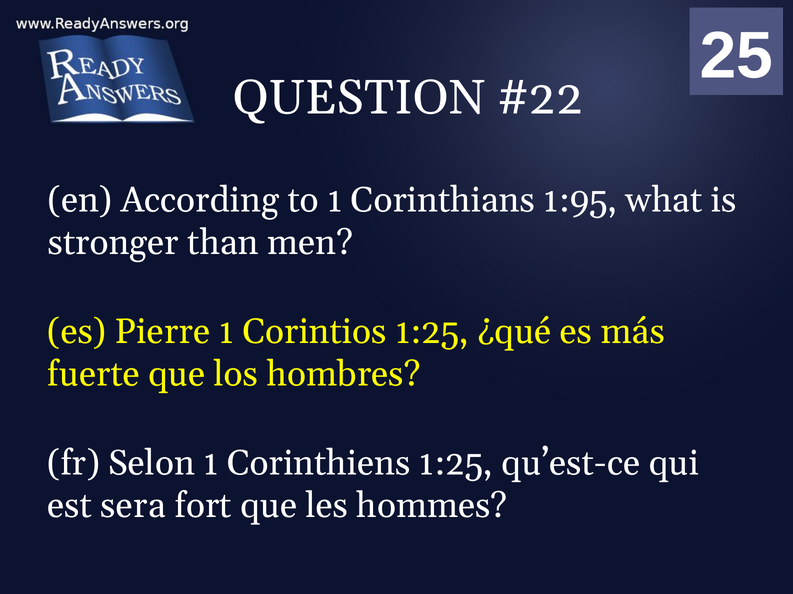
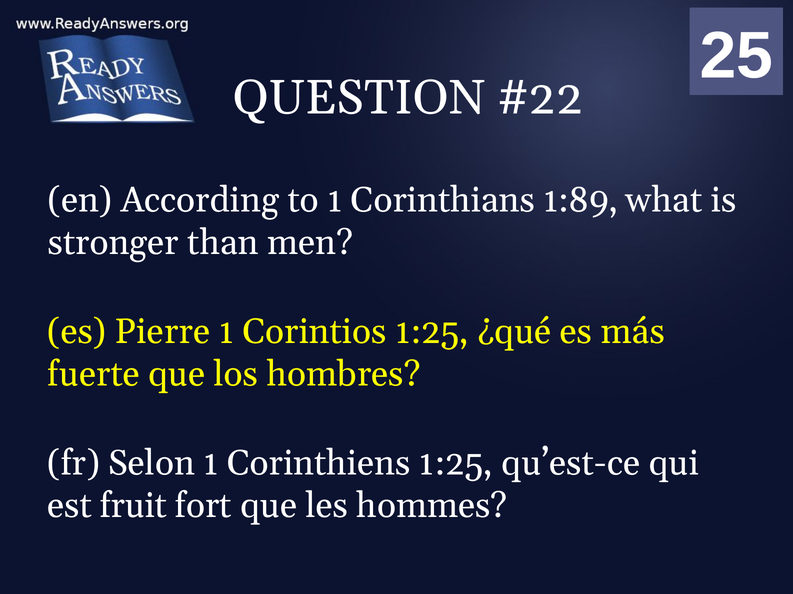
1:95: 1:95 -> 1:89 (581, 201)
sera: sera -> fruit (133, 506)
